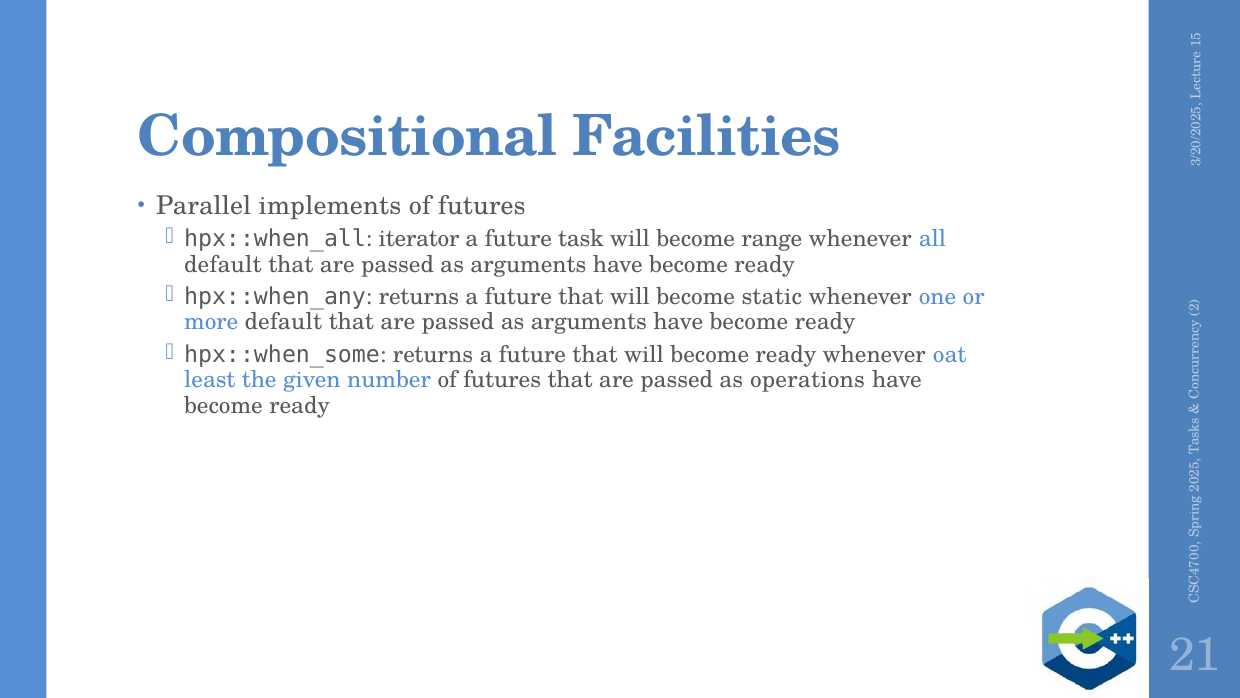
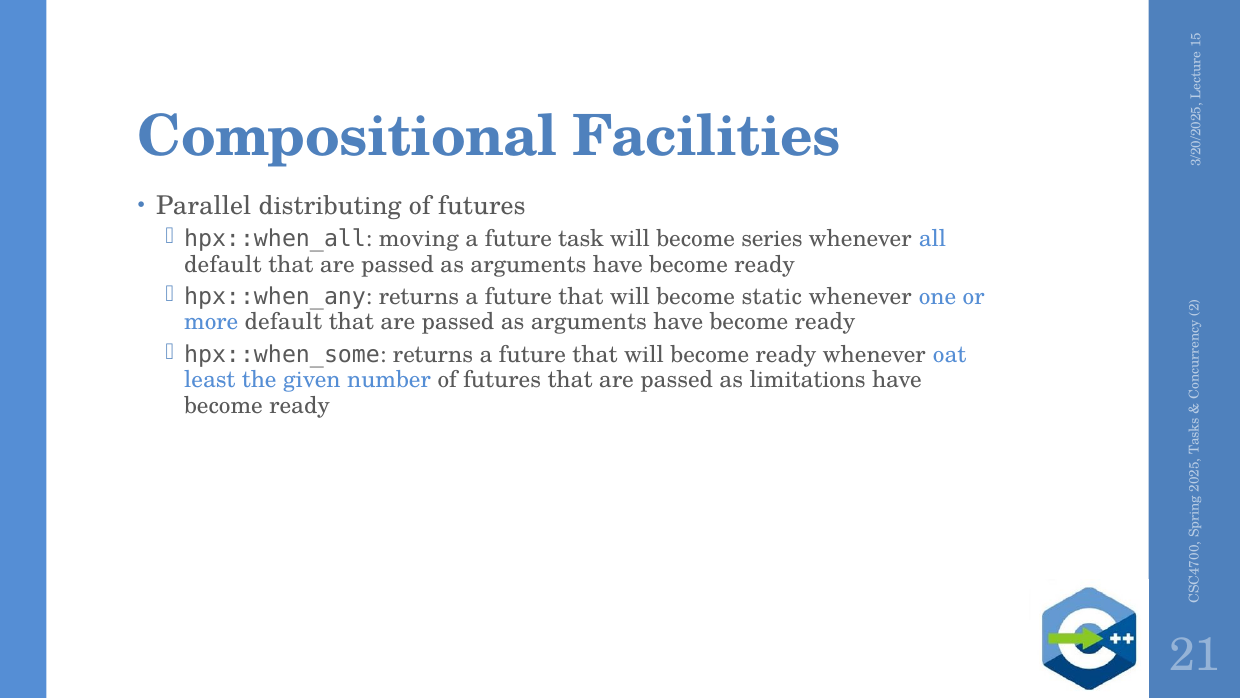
implements: implements -> distributing (330, 206)
iterator: iterator -> moving (419, 239)
range: range -> series (772, 239)
operations: operations -> limitations (808, 380)
